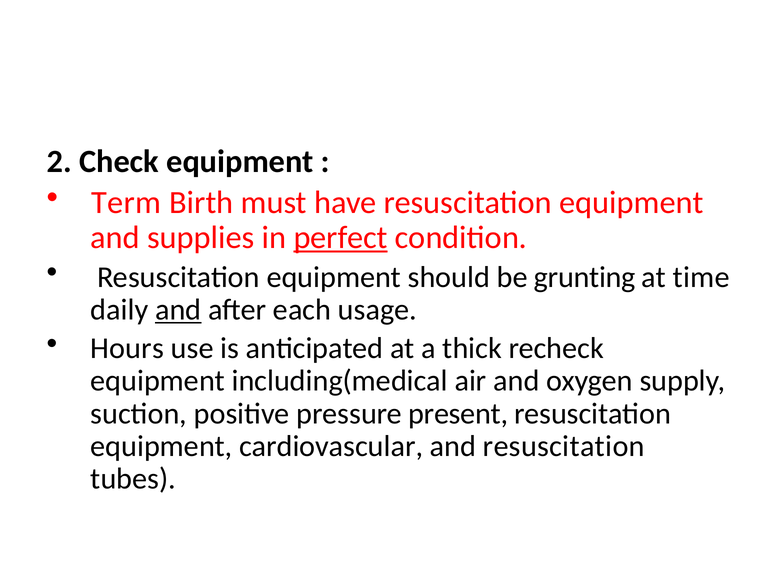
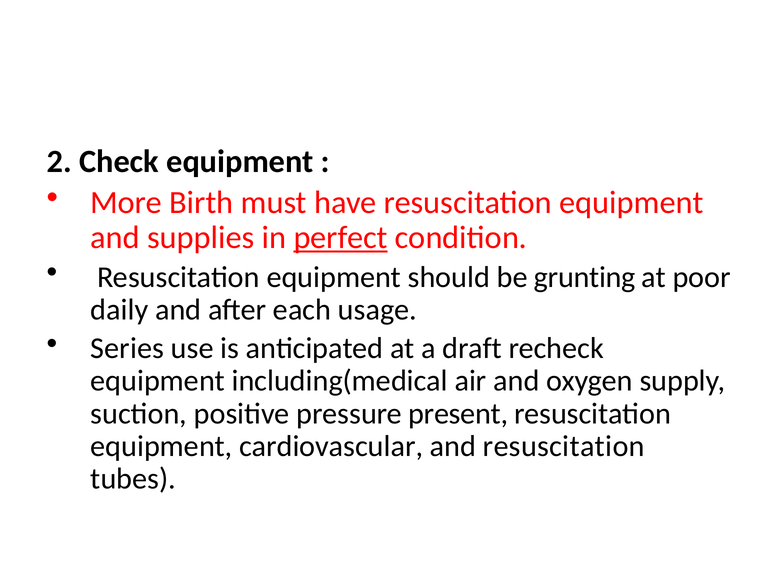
Term: Term -> More (126, 203)
time: time -> poor (702, 277)
and underline: present -> none (178, 310)
Hours: Hours -> Series (127, 349)
thick: thick -> draft (472, 349)
